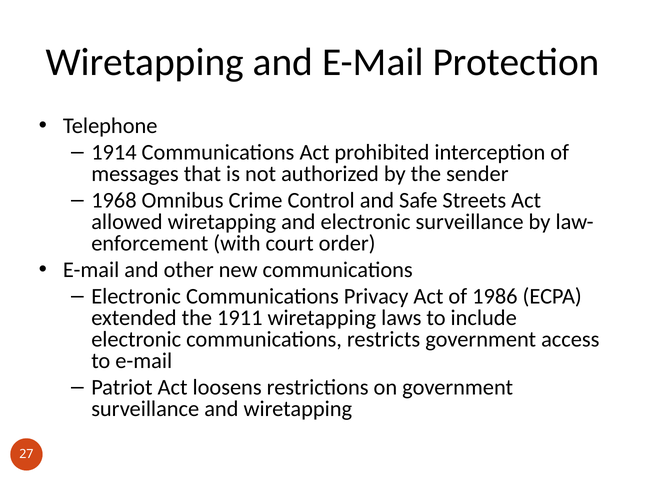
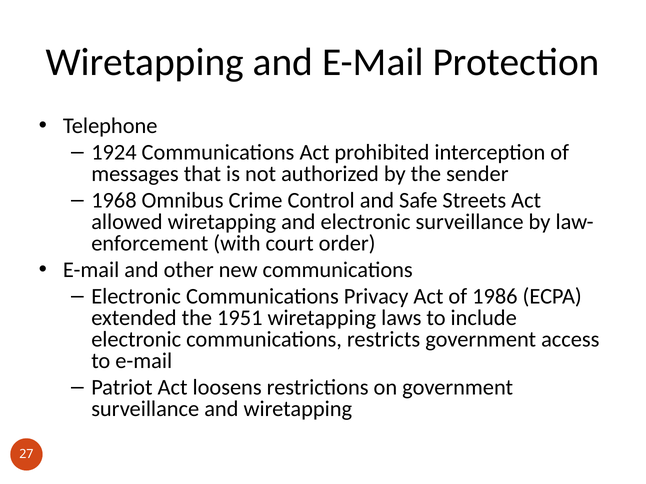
1914: 1914 -> 1924 (114, 153)
1911: 1911 -> 1951 (240, 318)
